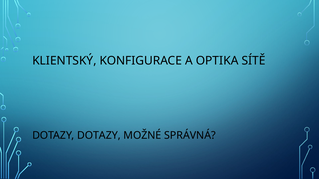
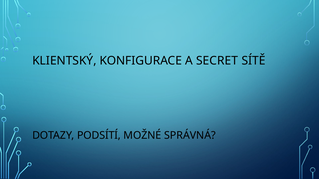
OPTIKA: OPTIKA -> SECRET (217, 61)
DOTAZY DOTAZY: DOTAZY -> PODSÍTÍ (99, 136)
